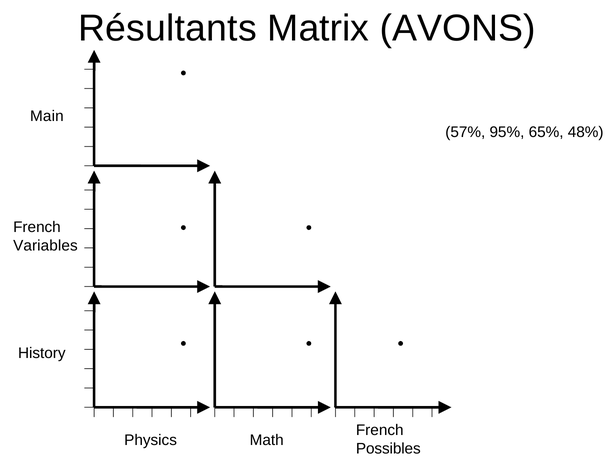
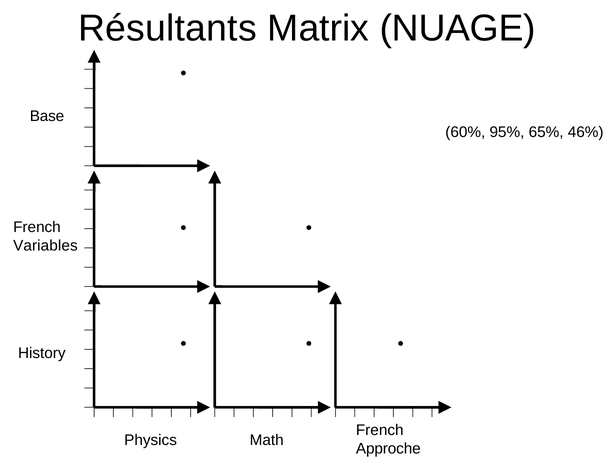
AVONS: AVONS -> NUAGE (458, 28)
Main: Main -> Base (47, 116)
57%: 57% -> 60% (465, 132)
48%: 48% -> 46% (586, 132)
Possibles: Possibles -> Approche (388, 448)
